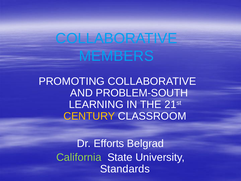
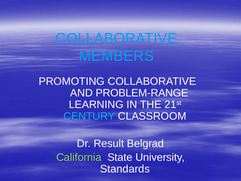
PROBLEM-SOUTH: PROBLEM-SOUTH -> PROBLEM-RANGE (142, 93)
CENTURY colour: yellow -> light blue (89, 116)
Efforts: Efforts -> Result (109, 143)
